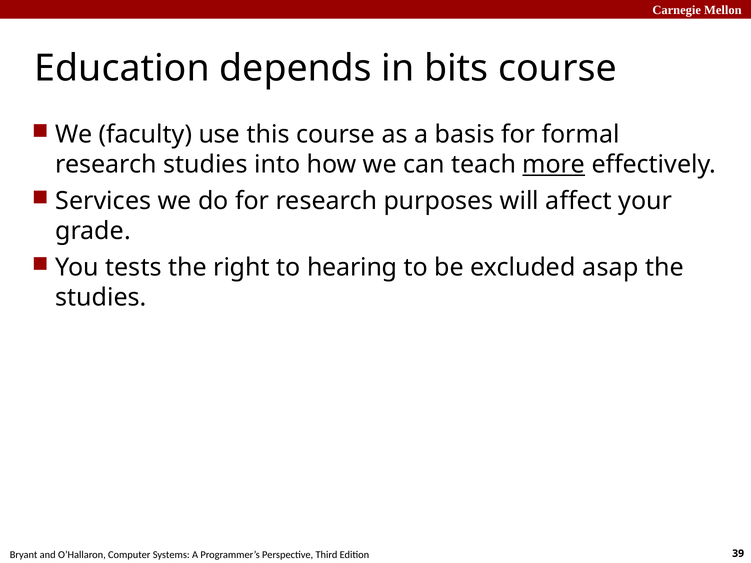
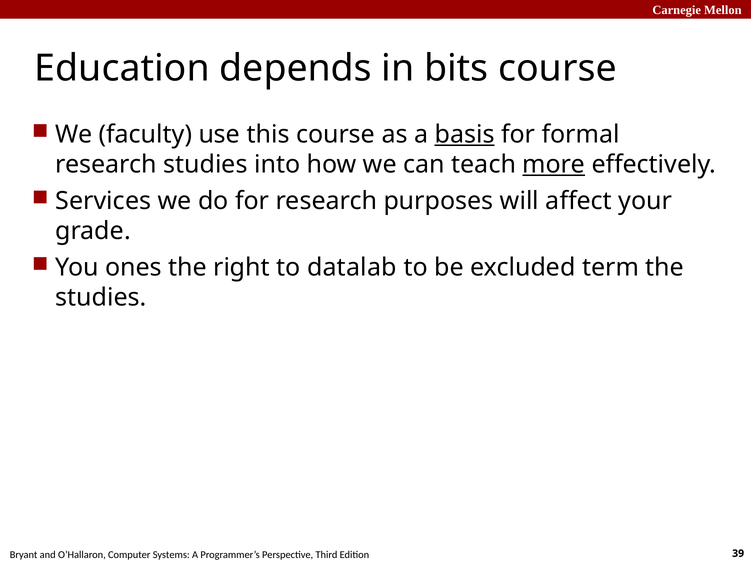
basis underline: none -> present (465, 135)
tests: tests -> ones (133, 267)
hearing: hearing -> datalab (352, 267)
asap: asap -> term (610, 267)
